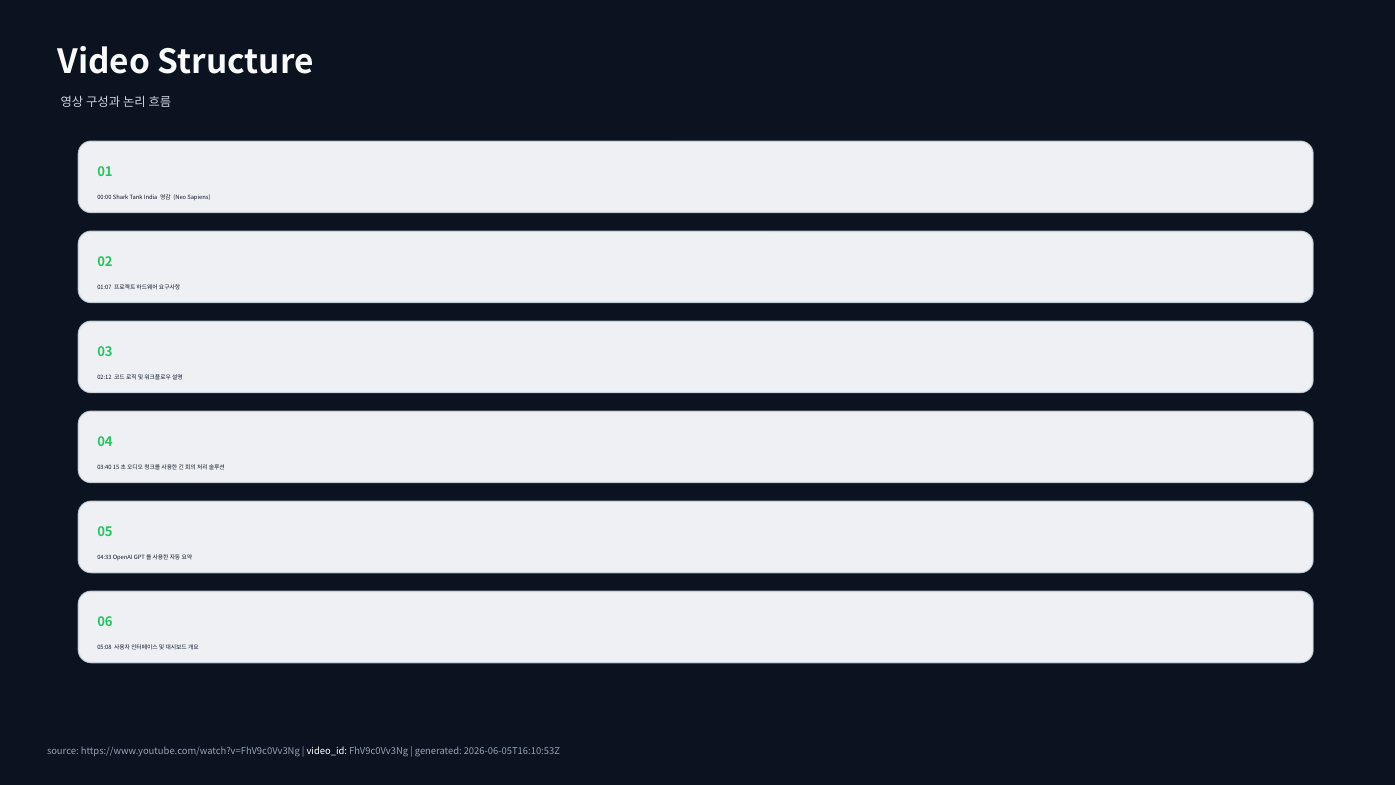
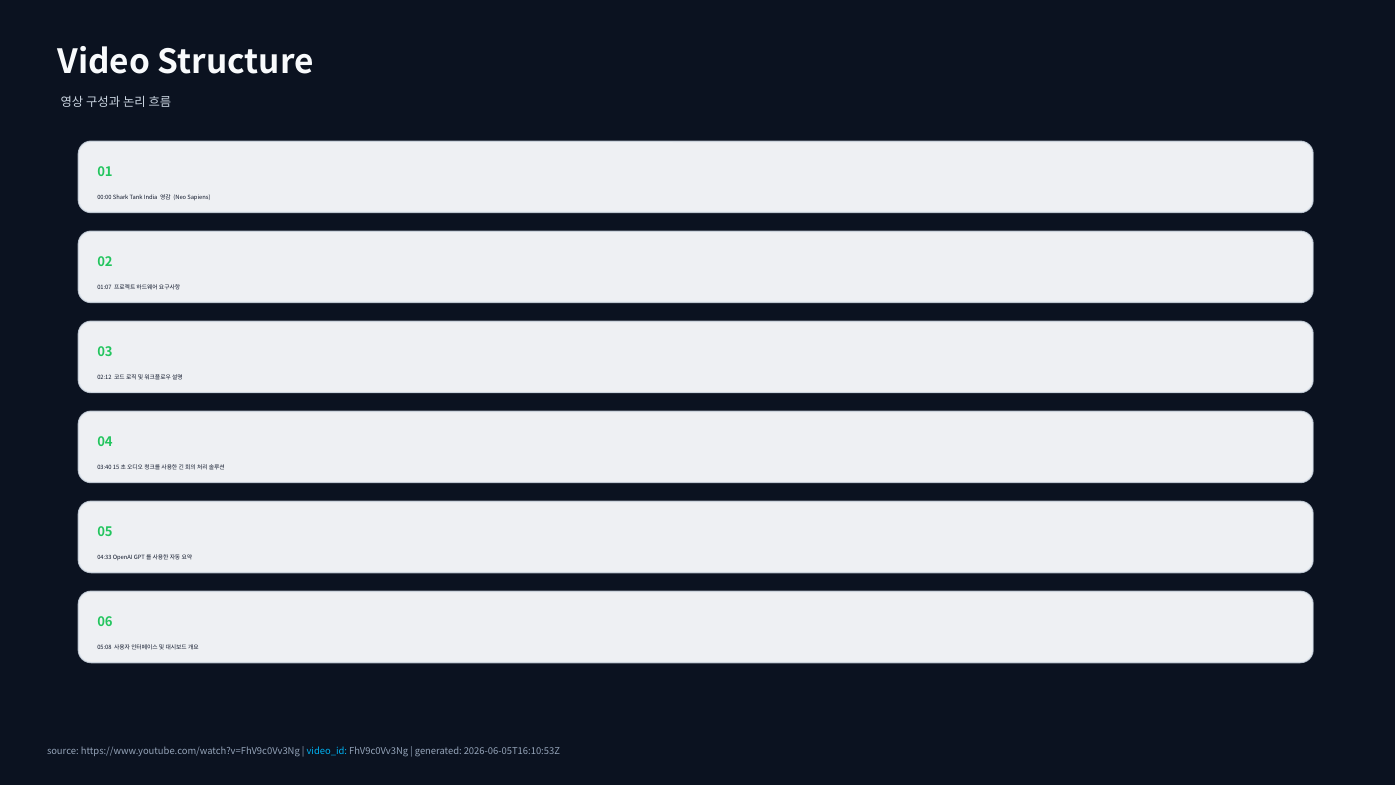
video_id colour: white -> light blue (327, 751)
